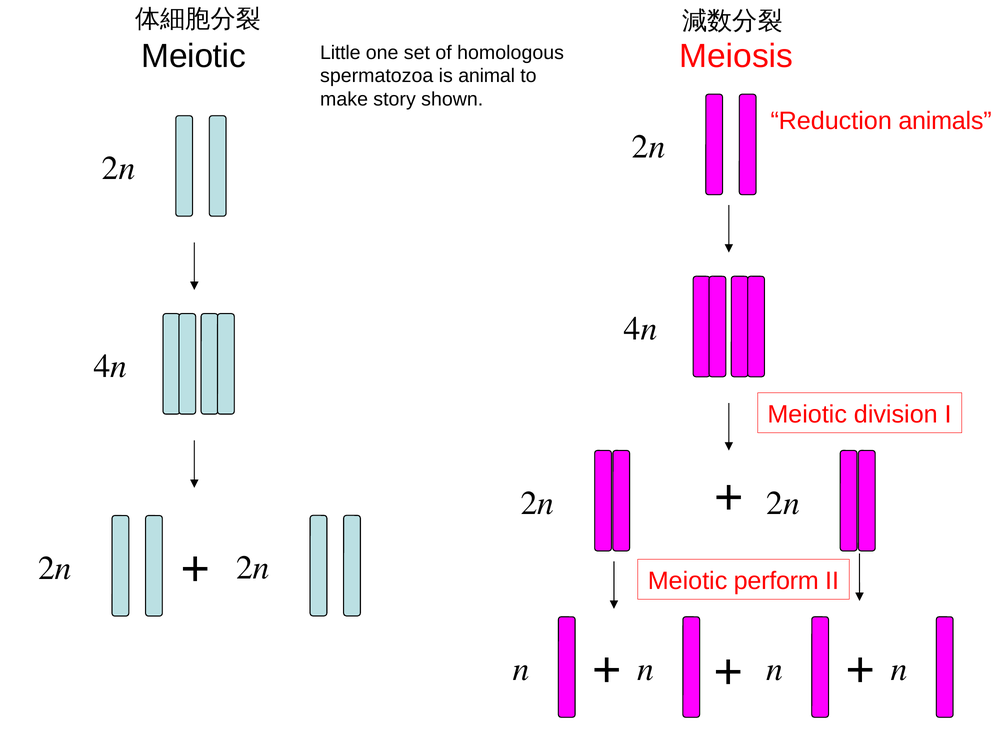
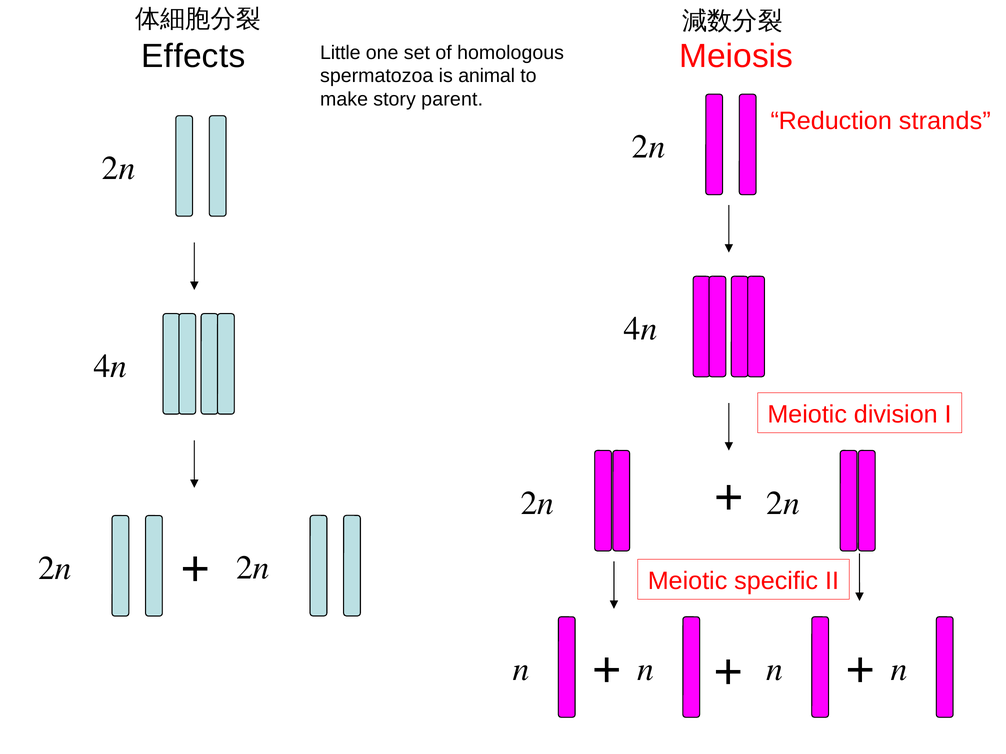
Meiotic: Meiotic -> Effects (193, 56)
shown: shown -> parent (452, 100)
animals: animals -> strands (945, 121)
perform: perform -> specific (776, 581)
